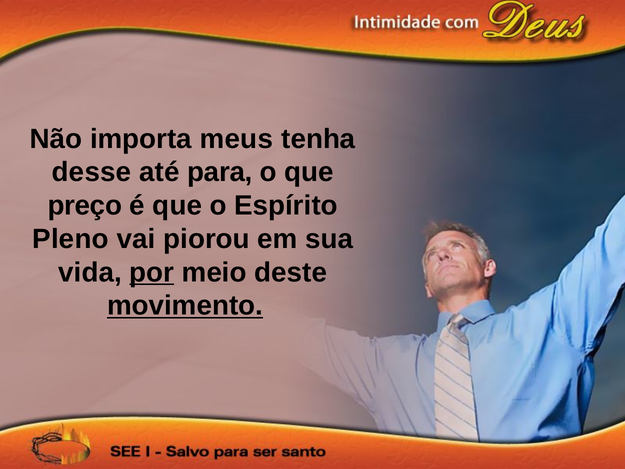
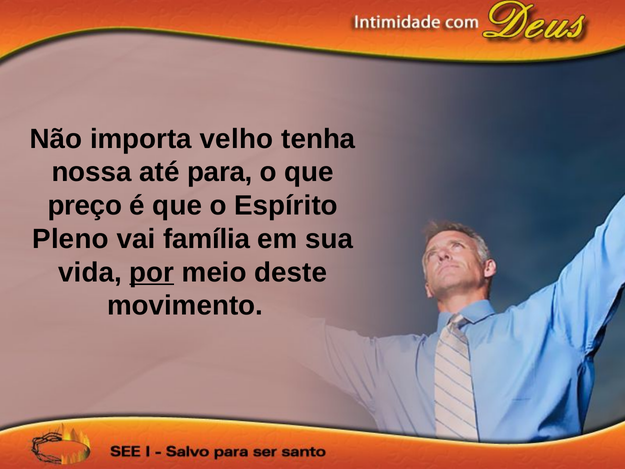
meus: meus -> velho (236, 139)
desse: desse -> nossa (92, 172)
piorou: piorou -> família (207, 239)
movimento underline: present -> none (185, 306)
